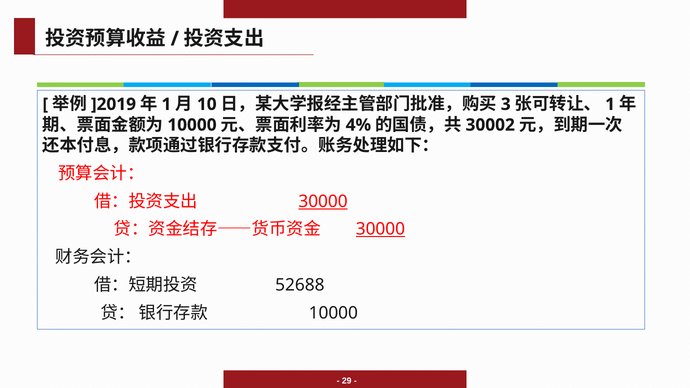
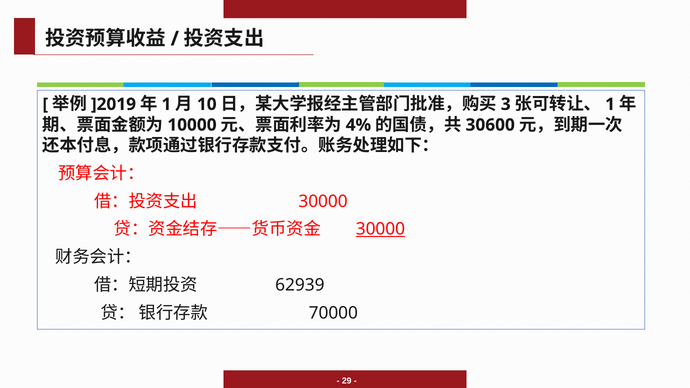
30002: 30002 -> 30600 (490, 125)
30000 underline: present -> none (323, 201)
52688: 52688 -> 62939 (300, 285)
10000: 10000 -> 70000 (333, 313)
